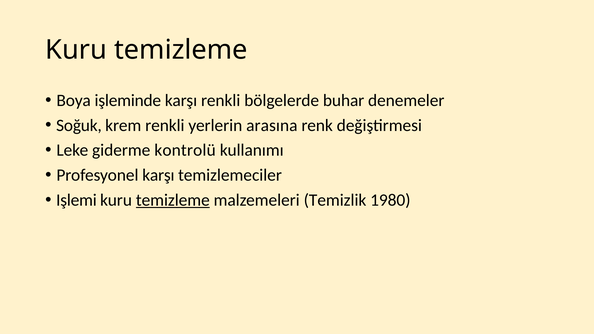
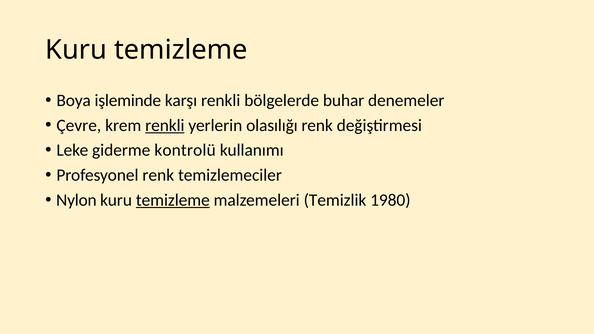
Soğuk: Soğuk -> Çevre (79, 125)
renkli underline: none -> present (165, 125)
arasına: arasına -> olasılığı (272, 125)
Profesyonel karşı: karşı -> renk (158, 175)
Işlemi: Işlemi -> Nylon (76, 200)
